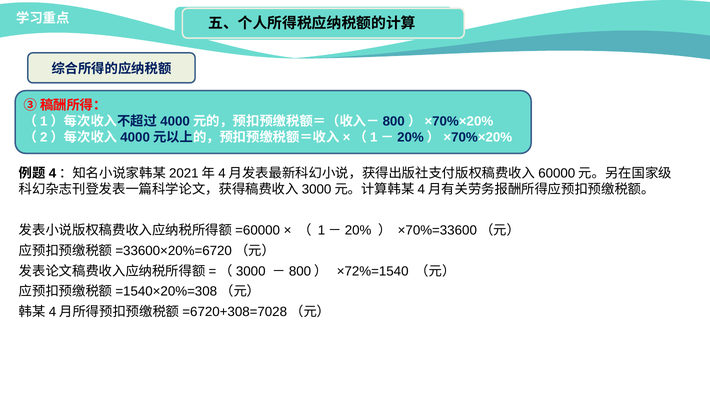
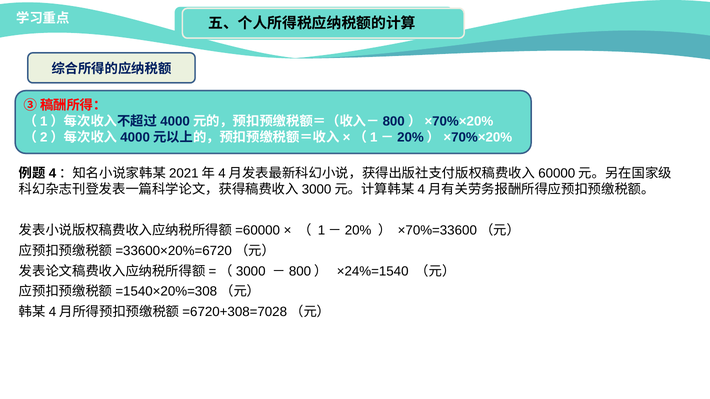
×72%=1540: ×72%=1540 -> ×24%=1540 (373, 271)
